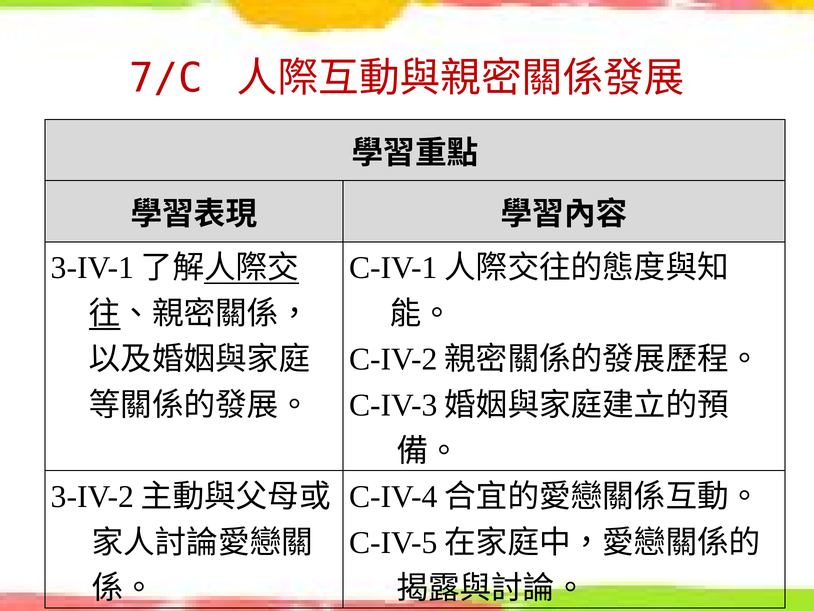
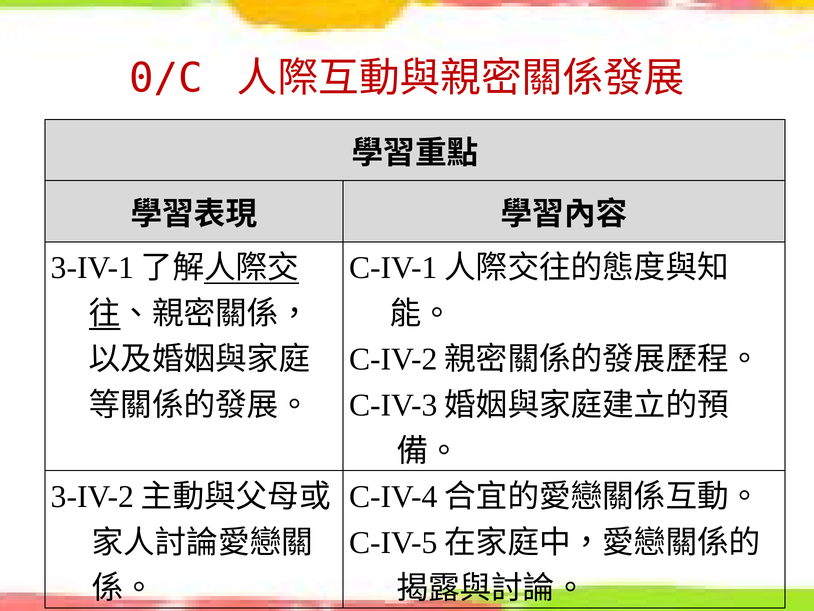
7/C: 7/C -> 0/C (166, 78)
